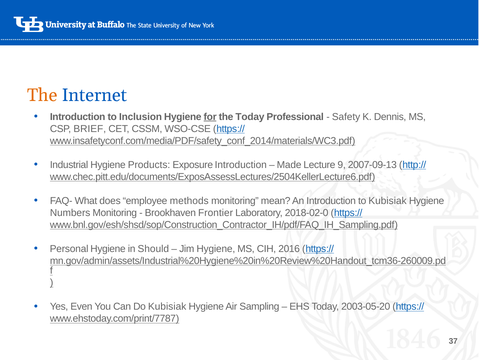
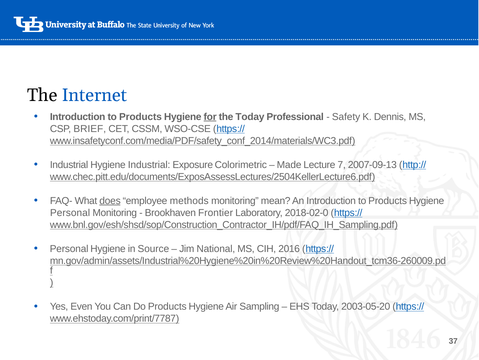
The colour: orange -> black (42, 95)
Inclusion: Inclusion -> Products (140, 116)
Hygiene Products: Products -> Industrial (149, 164)
Exposure Introduction: Introduction -> Colorimetric (241, 164)
9: 9 -> 7 (342, 164)
does underline: none -> present (110, 200)
An Introduction to Kubisiak: Kubisiak -> Products (388, 200)
Numbers: Numbers -> Personal (70, 212)
Should: Should -> Source (153, 248)
Jim Hygiene: Hygiene -> National (216, 248)
Do Kubisiak: Kubisiak -> Products (167, 306)
